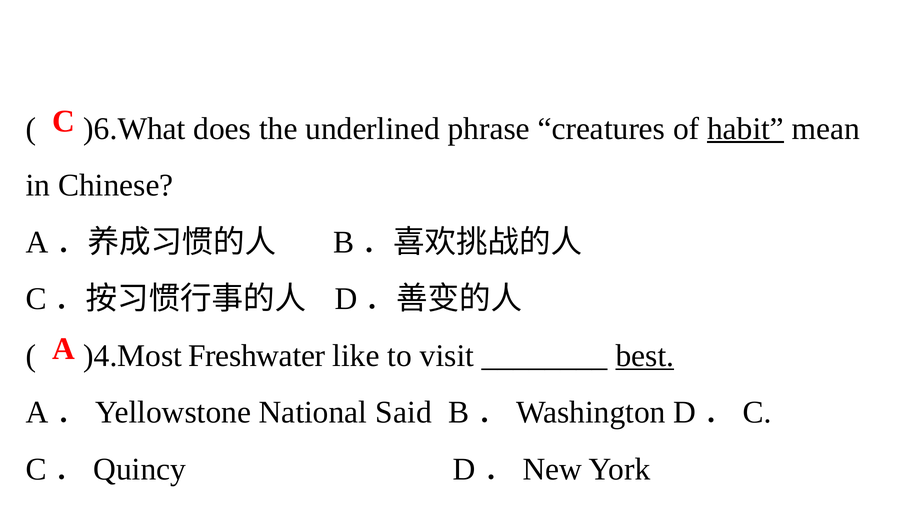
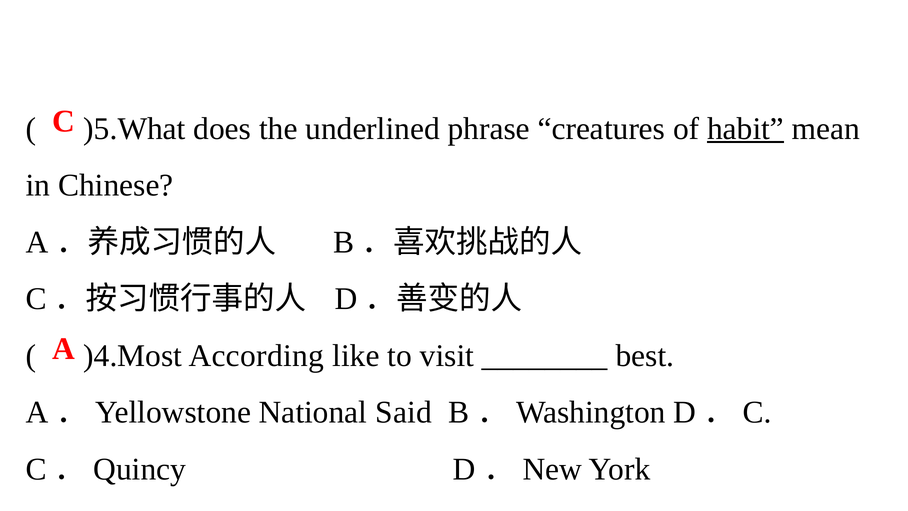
)6.What: )6.What -> )5.What (135, 129)
Freshwater: Freshwater -> According (256, 355)
best underline: present -> none (645, 355)
